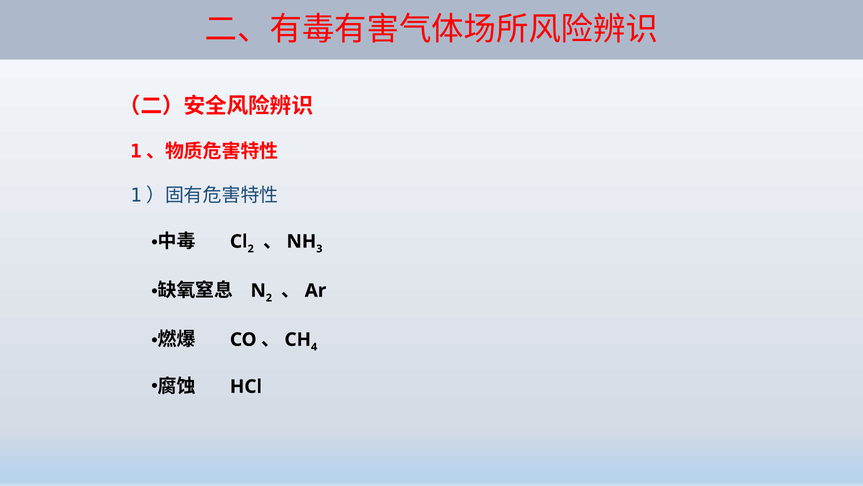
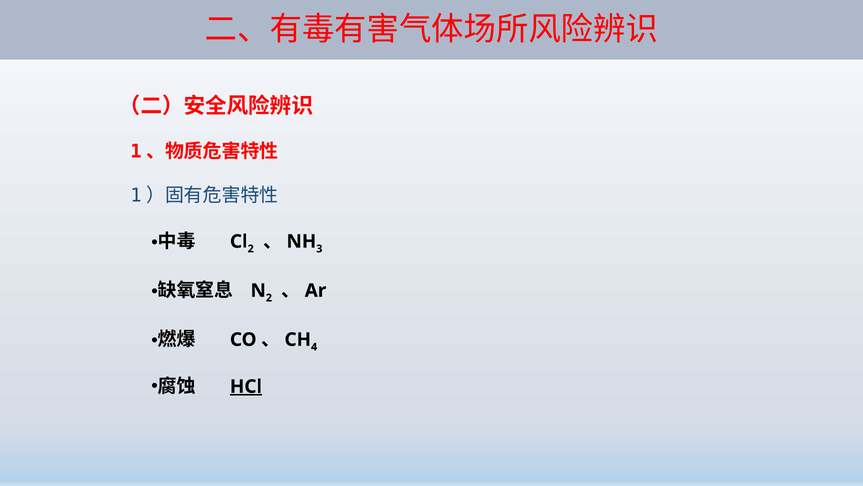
HCl underline: none -> present (246, 386)
